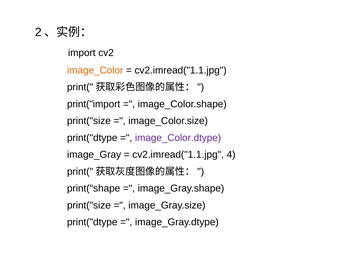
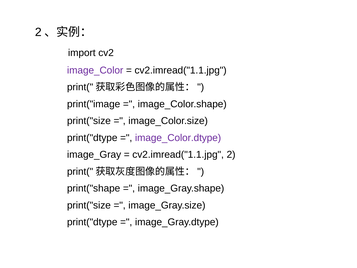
image_Color colour: orange -> purple (95, 70)
print("import: print("import -> print("image (94, 104)
4: 4 -> 2 (231, 155)
